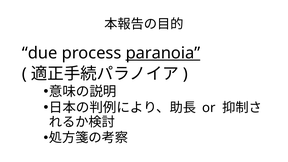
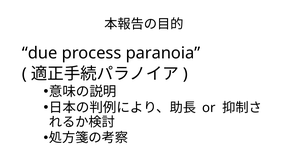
paranoia underline: present -> none (163, 53)
